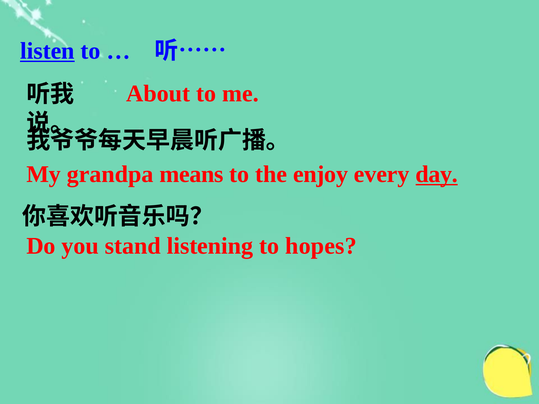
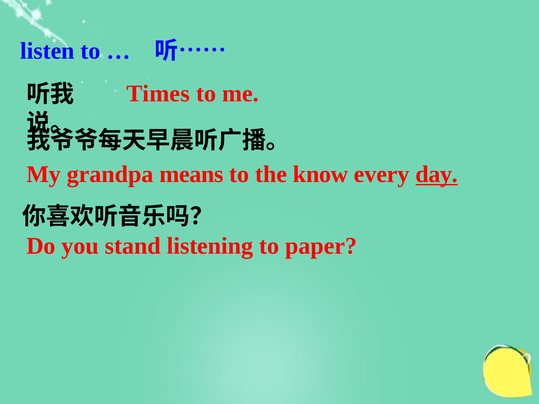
listen underline: present -> none (47, 51)
About: About -> Times (158, 94)
enjoy: enjoy -> know (321, 175)
hopes: hopes -> paper (321, 246)
